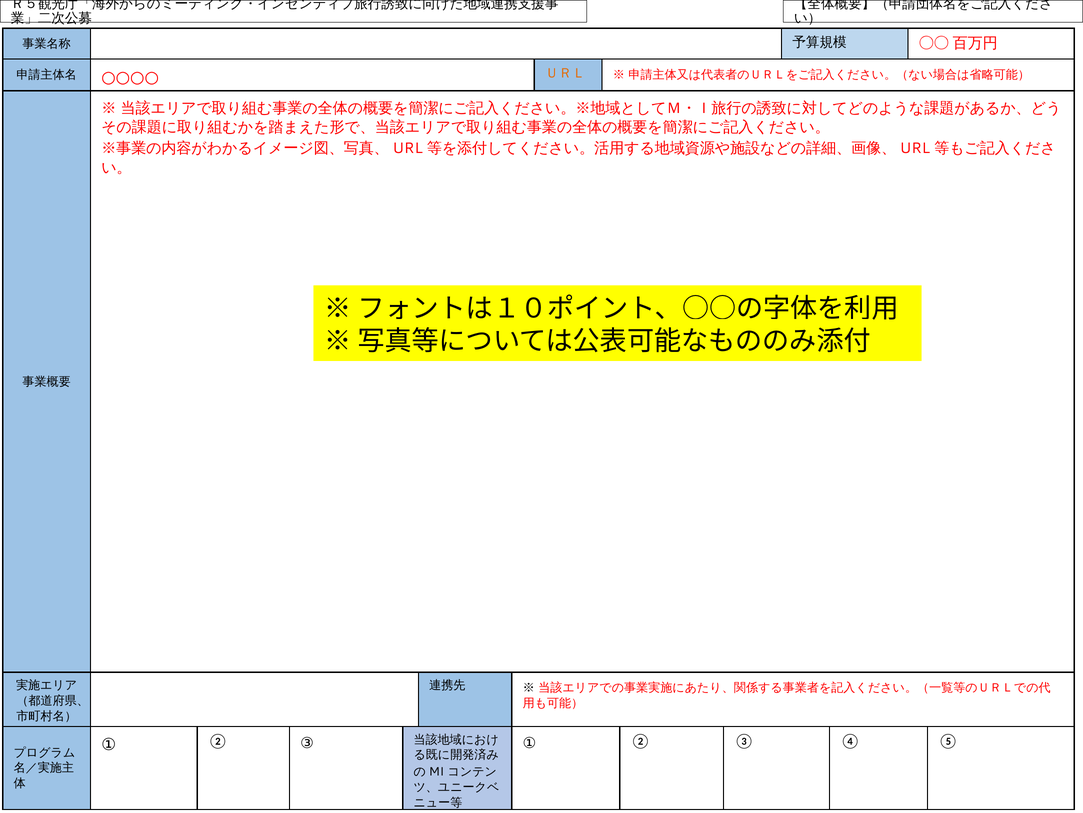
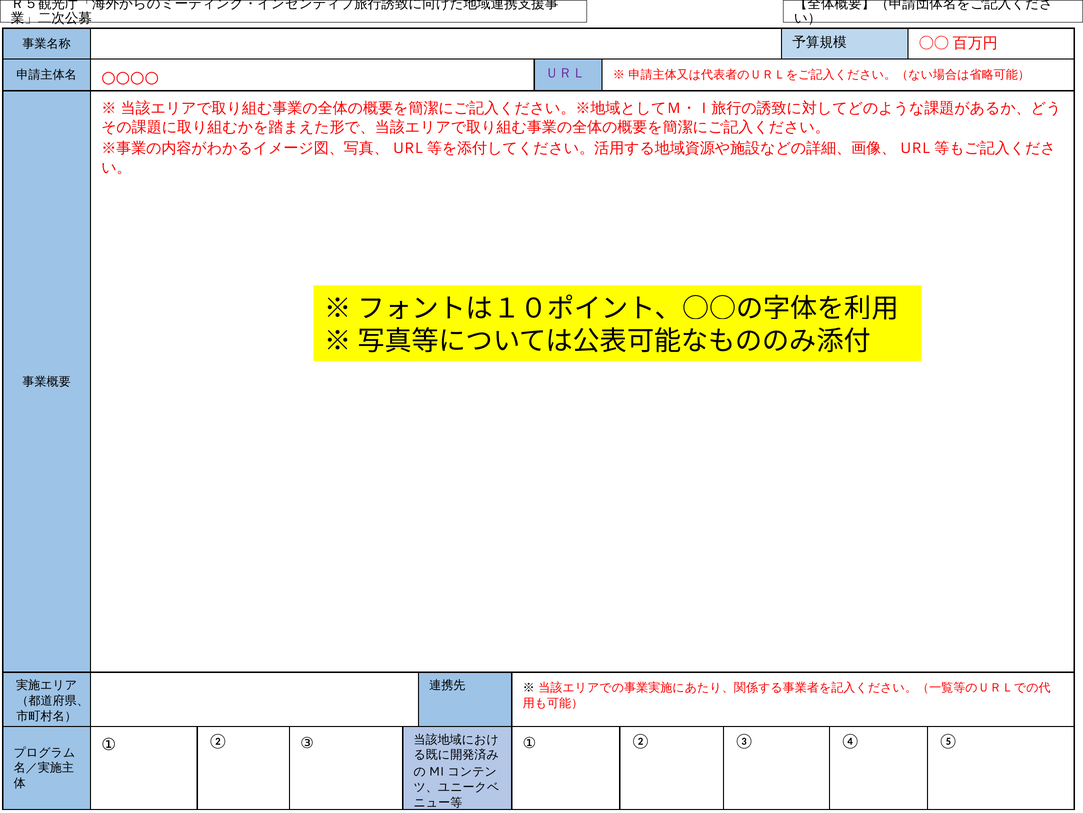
ＵＲＬ colour: orange -> purple (565, 73)
